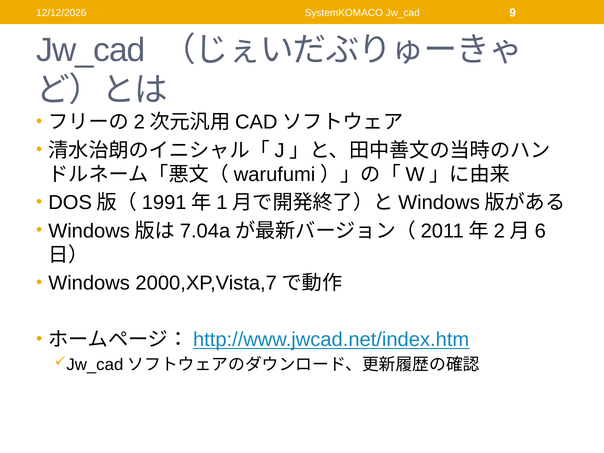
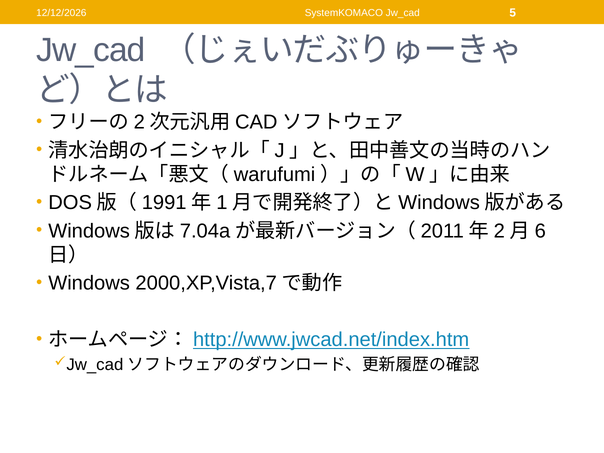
9: 9 -> 5 (513, 13)
